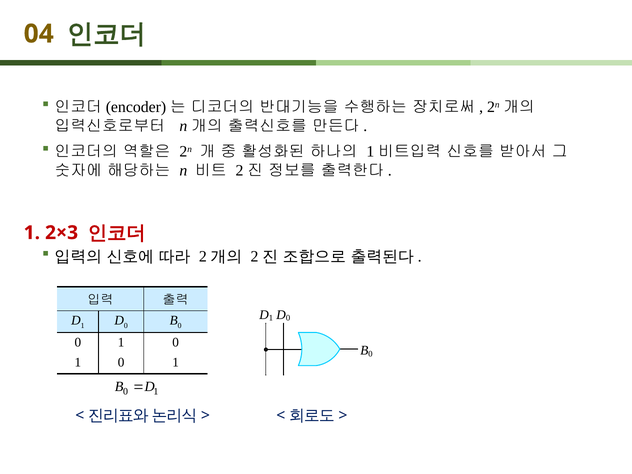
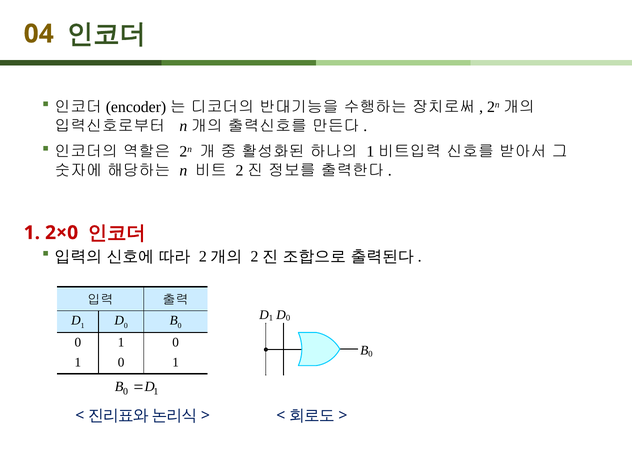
2×3: 2×3 -> 2×0 (62, 233)
